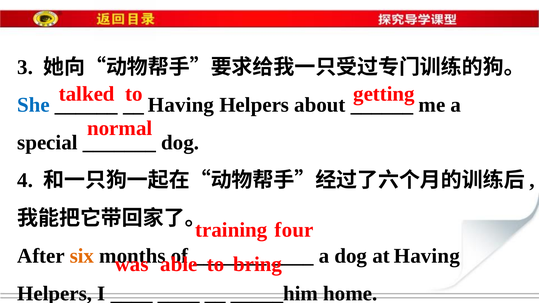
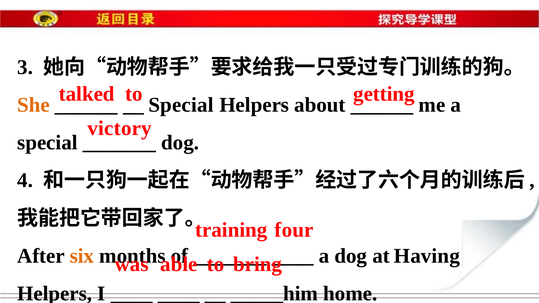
She colour: blue -> orange (34, 105)
Having: Having -> Special (181, 105)
normal: normal -> victory (120, 128)
